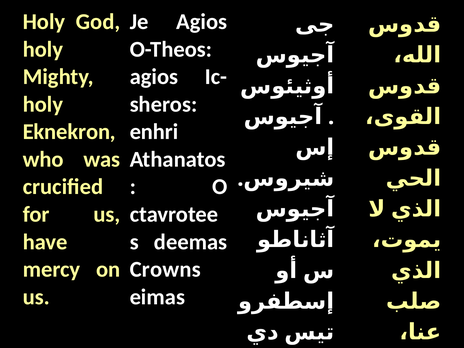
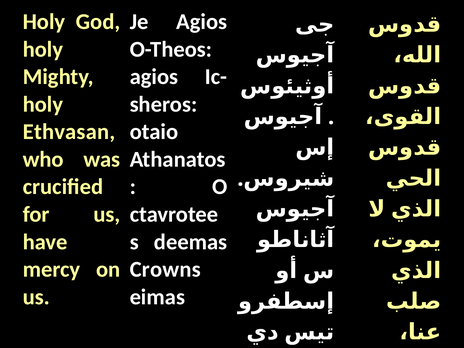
Eknekron: Eknekron -> Ethvasan (69, 132)
enhri: enhri -> otaio (154, 132)
